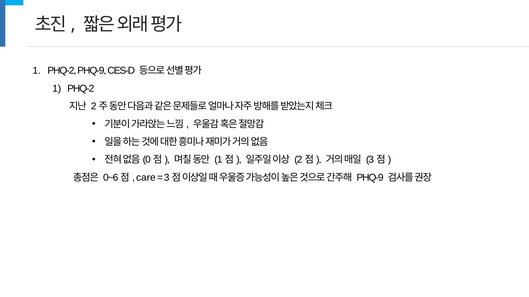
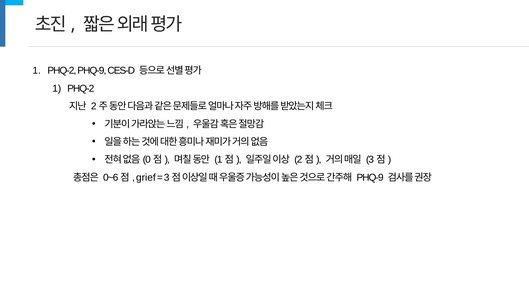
care: care -> grief (146, 178)
